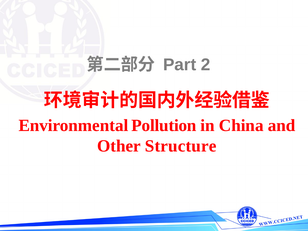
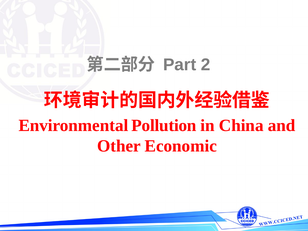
Structure: Structure -> Economic (181, 146)
